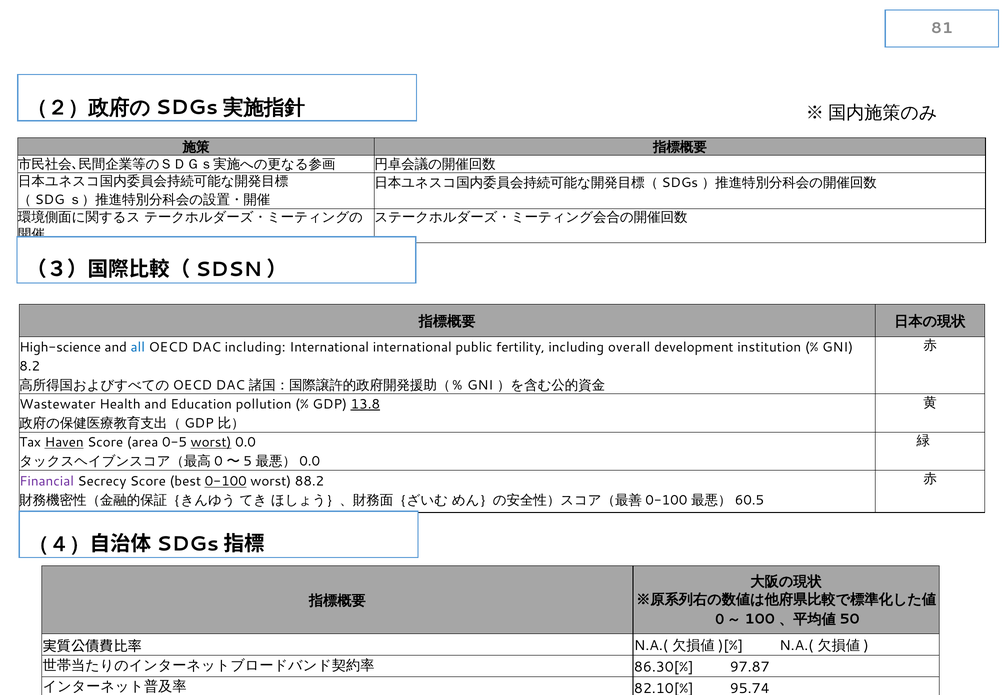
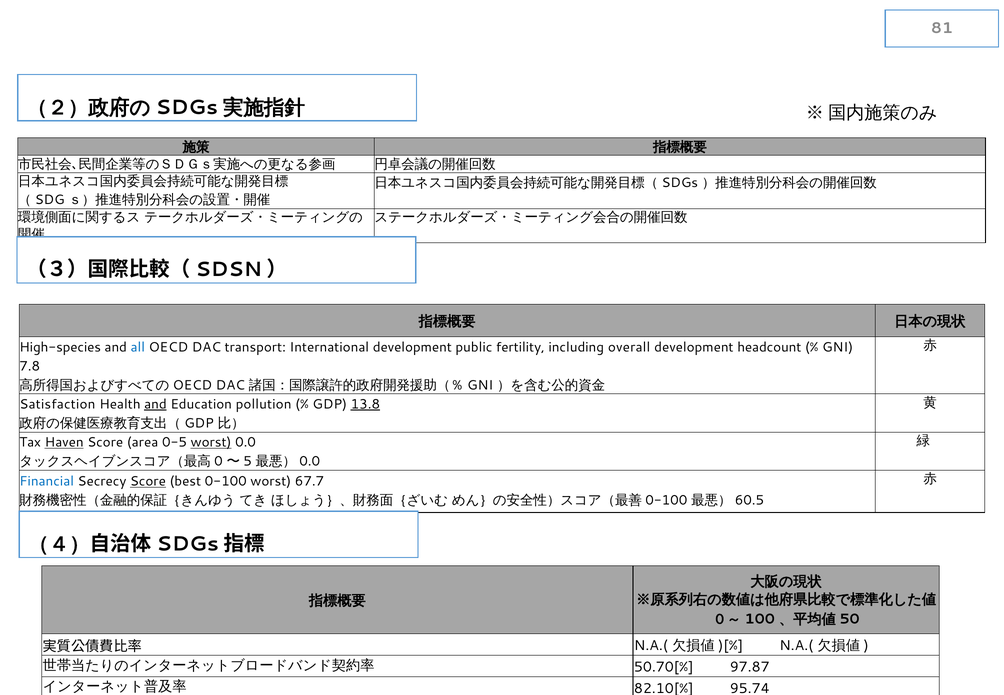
High-science: High-science -> High-species (60, 347)
DAC including: including -> transport (255, 347)
International international: international -> development (412, 347)
institution: institution -> headcount (769, 347)
8.2: 8.2 -> 7.8 (30, 366)
Wastewater: Wastewater -> Satisfaction (57, 404)
and underline: none -> present (155, 404)
Financial colour: purple -> blue (47, 481)
Score underline: none -> present (148, 481)
0-100 underline: present -> none (226, 481)
88.2: 88.2 -> 67.7 (310, 481)
86.30[%: 86.30[% -> 50.70[% (664, 667)
